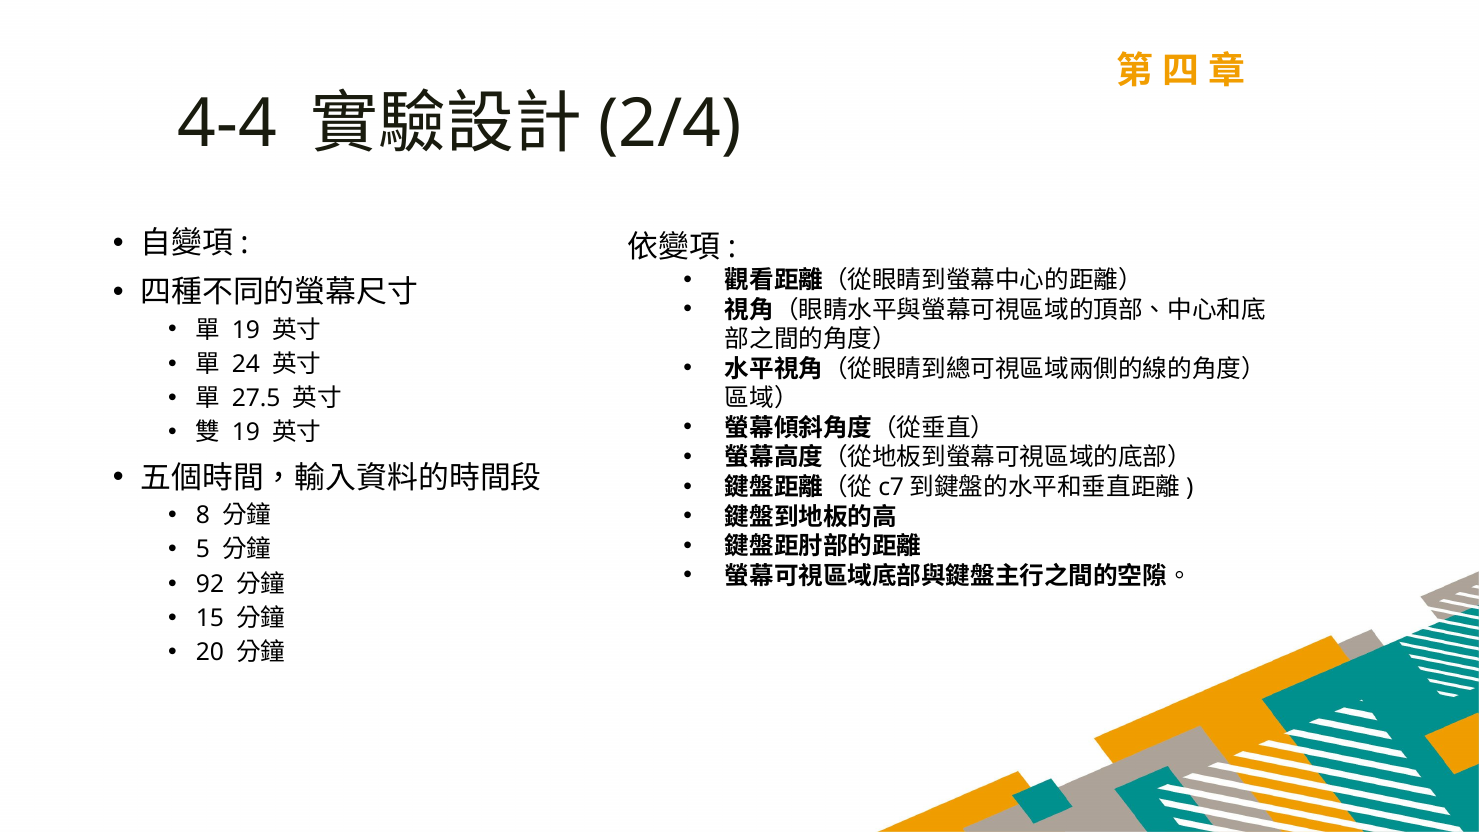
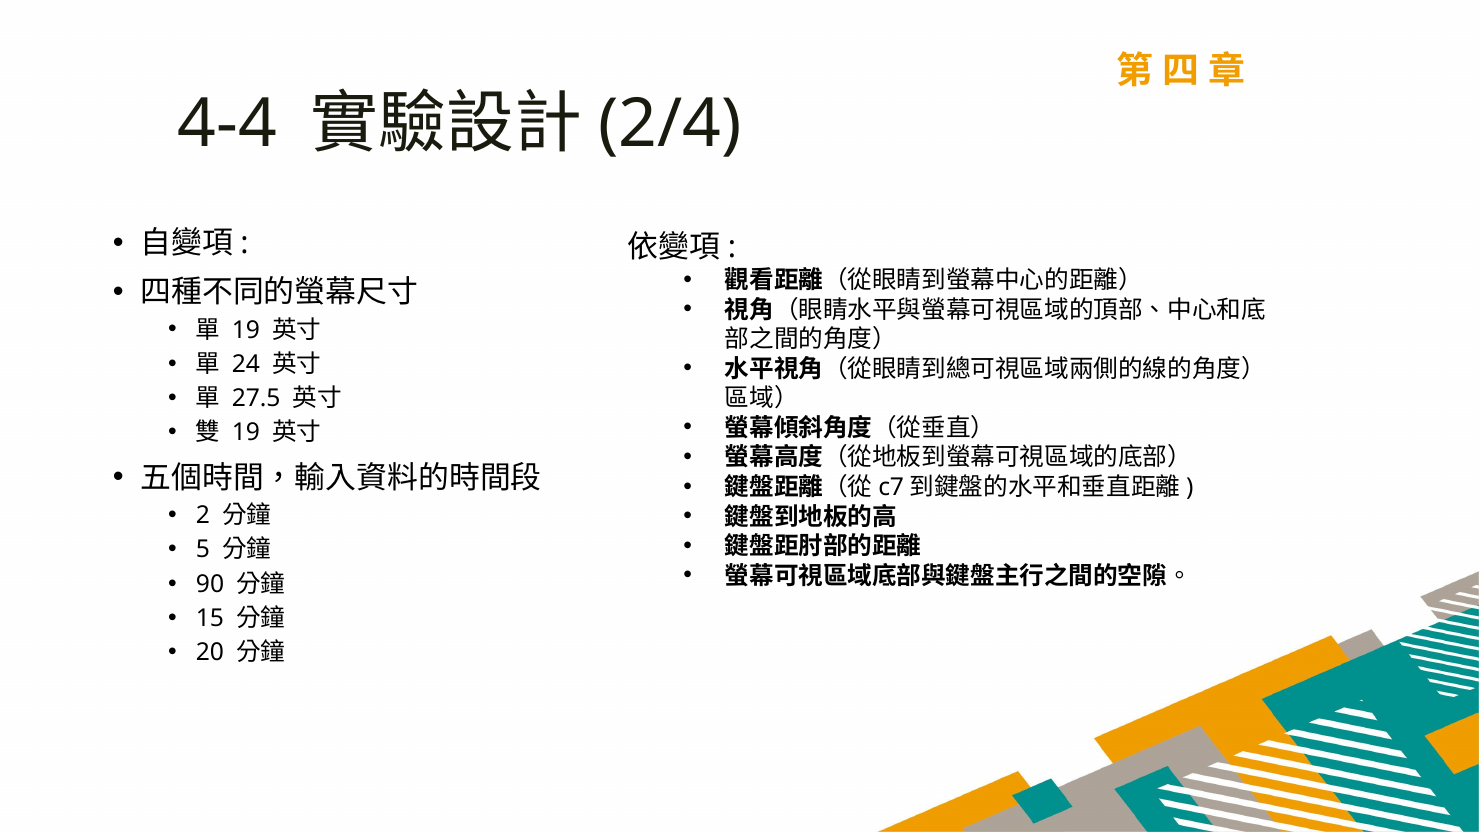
8: 8 -> 2 (203, 516)
92: 92 -> 90 (210, 584)
